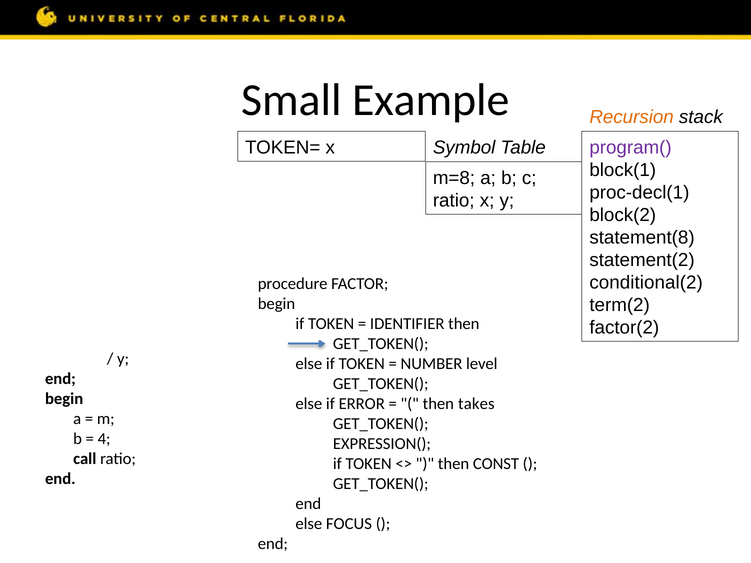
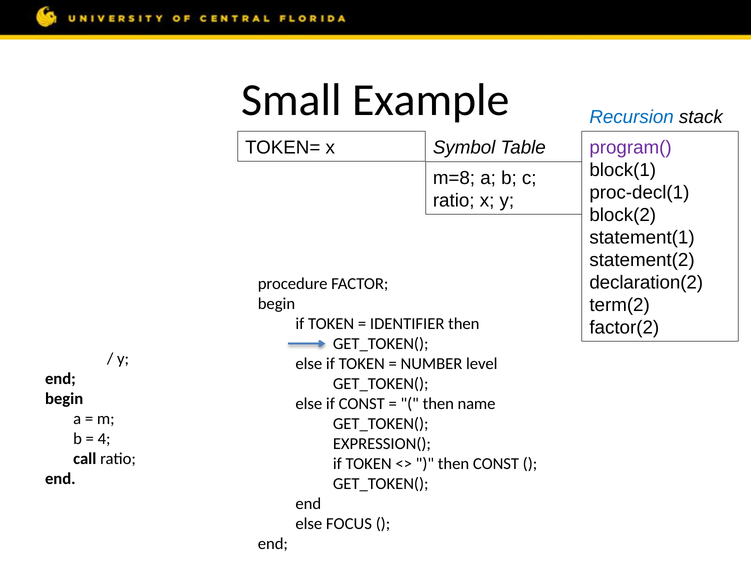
Recursion colour: orange -> blue (632, 117)
statement(8: statement(8 -> statement(1 (642, 238)
conditional(2: conditional(2 -> declaration(2 (646, 283)
if ERROR: ERROR -> CONST (362, 404)
takes: takes -> name (477, 404)
